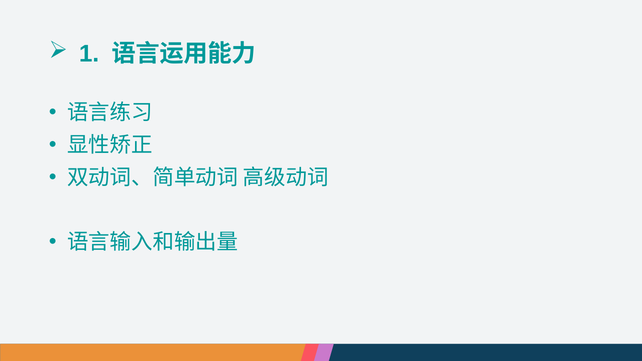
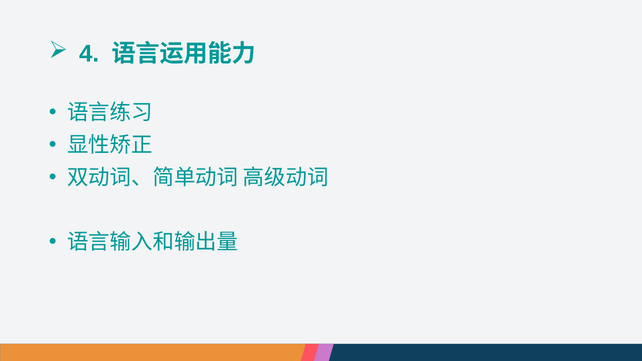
1: 1 -> 4 (89, 54)
